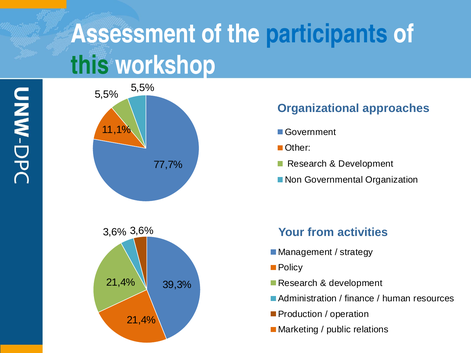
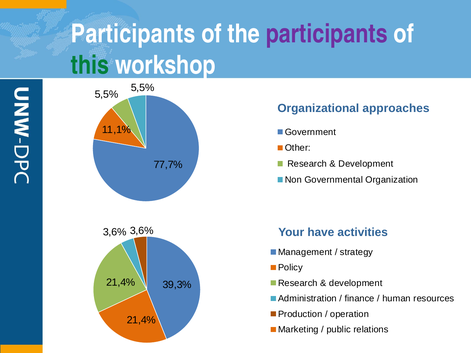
Assessment: Assessment -> Participants (133, 34)
participants colour: blue -> purple (327, 34)
from: from -> have (321, 232)
